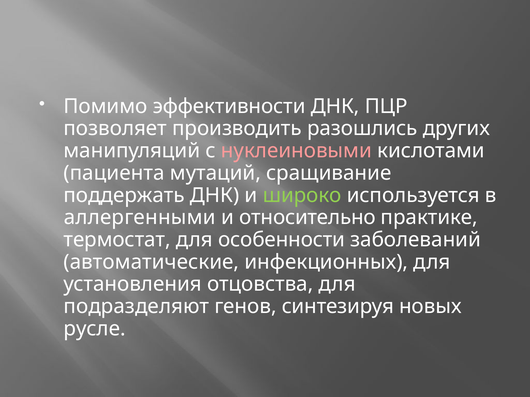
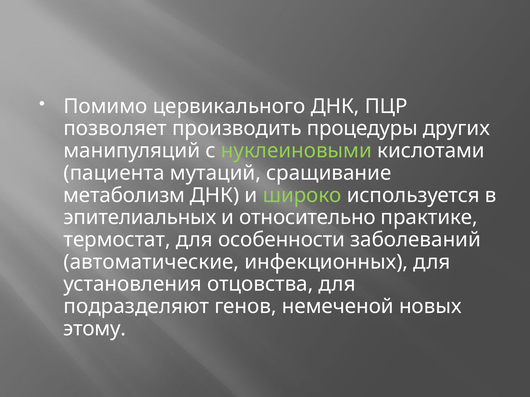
эффективности: эффективности -> цервикального (229, 106)
разошлись: разошлись -> процедуры (362, 129)
нуклеиновыми colour: pink -> light green (296, 151)
поддержать: поддержать -> метаболизм (124, 195)
аллергенными: аллергенными -> эпителиальных (140, 218)
синтезируя: синтезируя -> немеченой (338, 307)
русле: русле -> этому (95, 329)
